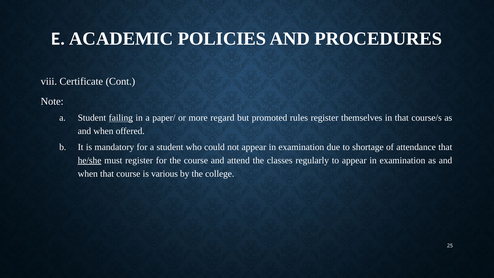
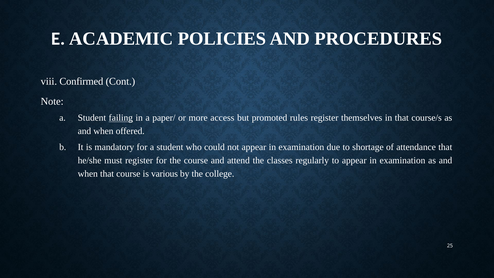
Certificate: Certificate -> Confirmed (81, 81)
regard: regard -> access (222, 118)
he/she underline: present -> none (90, 160)
